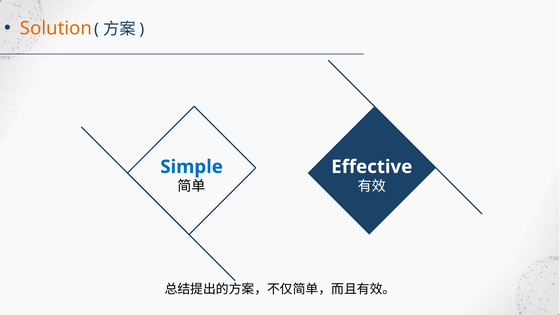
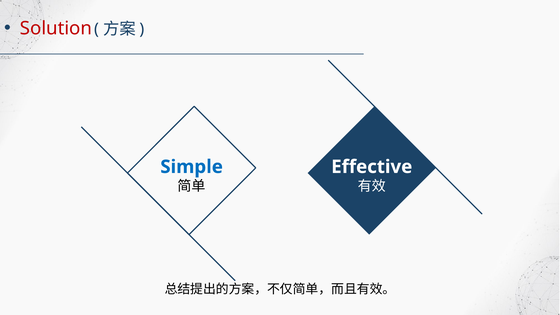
Solution colour: orange -> red (56, 28)
